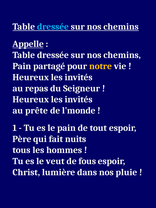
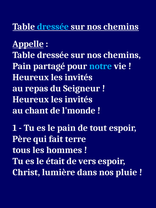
notre colour: yellow -> light blue (101, 66)
prête: prête -> chant (37, 111)
nuits: nuits -> terre (76, 139)
veut: veut -> était (55, 161)
fous: fous -> vers (87, 161)
